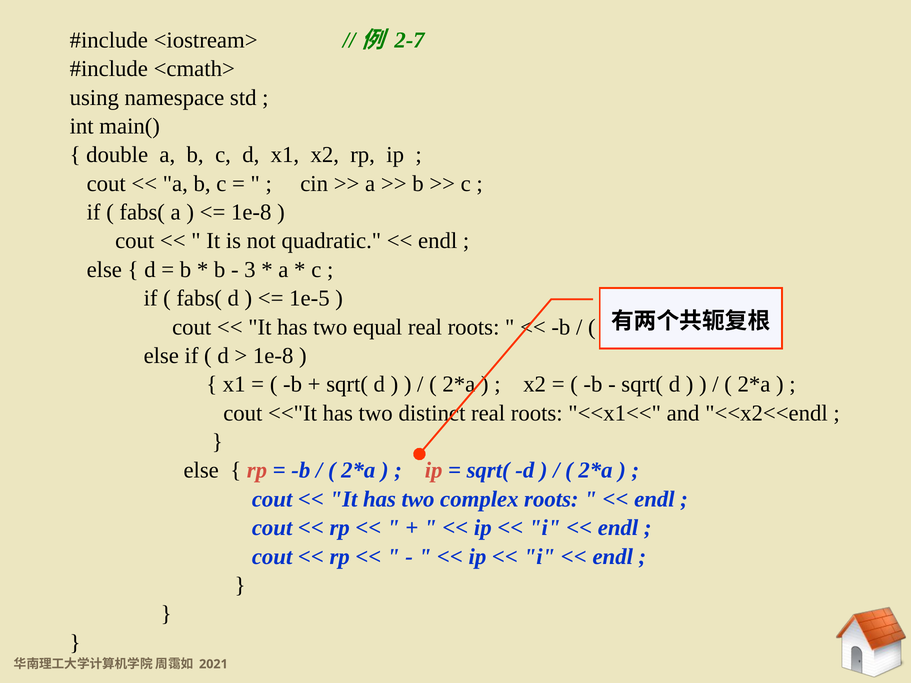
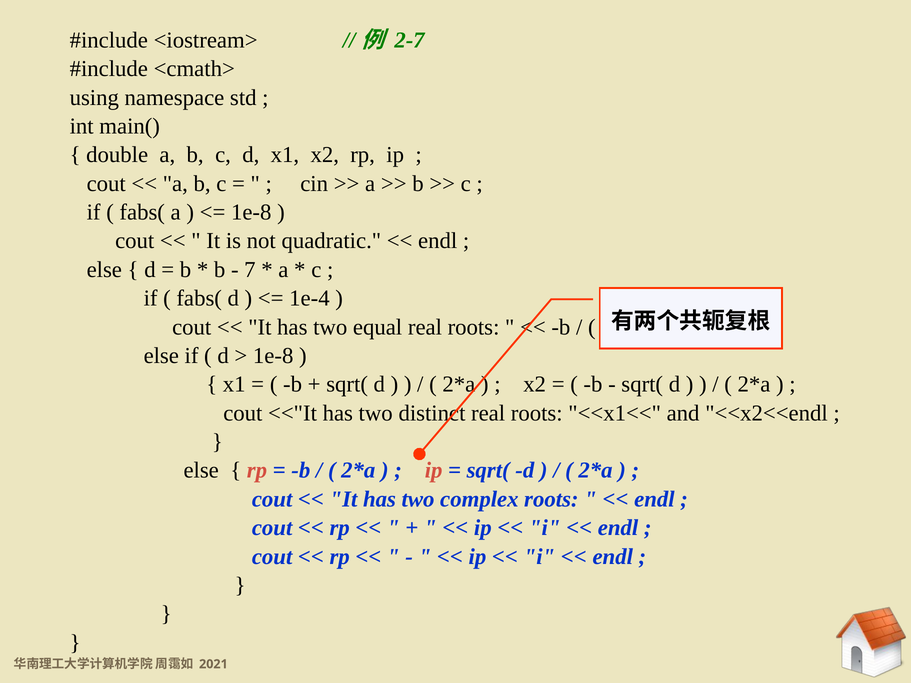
3: 3 -> 7 (250, 270)
1e-5: 1e-5 -> 1e-4 (309, 298)
